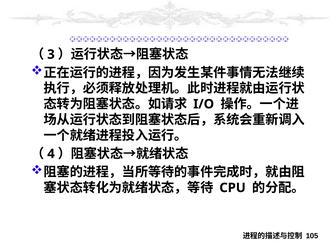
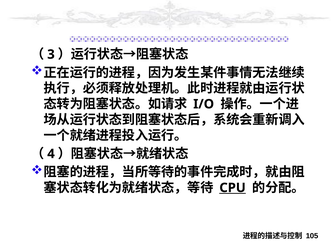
CPU underline: none -> present (233, 188)
